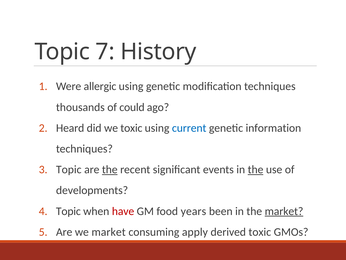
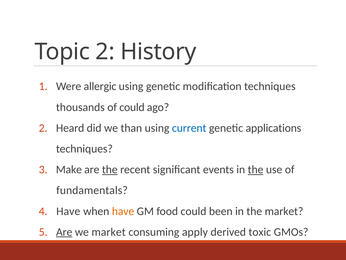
Topic 7: 7 -> 2 (105, 52)
we toxic: toxic -> than (131, 128)
information: information -> applications (273, 128)
Topic: Topic -> Make (69, 169)
developments: developments -> fundamentals (92, 190)
4 Topic: Topic -> Have (68, 211)
have colour: red -> orange (123, 211)
food years: years -> could (193, 211)
market underline: present -> none (284, 211)
Are underline: none -> present (64, 232)
